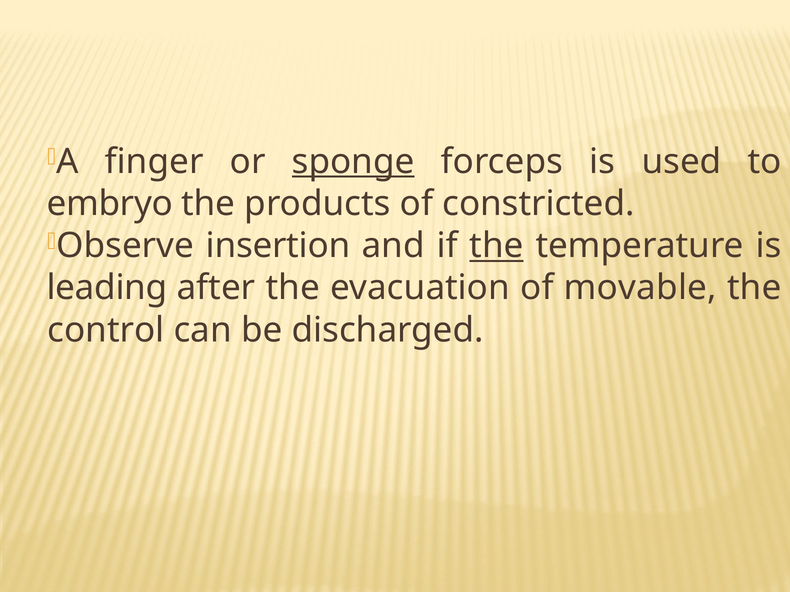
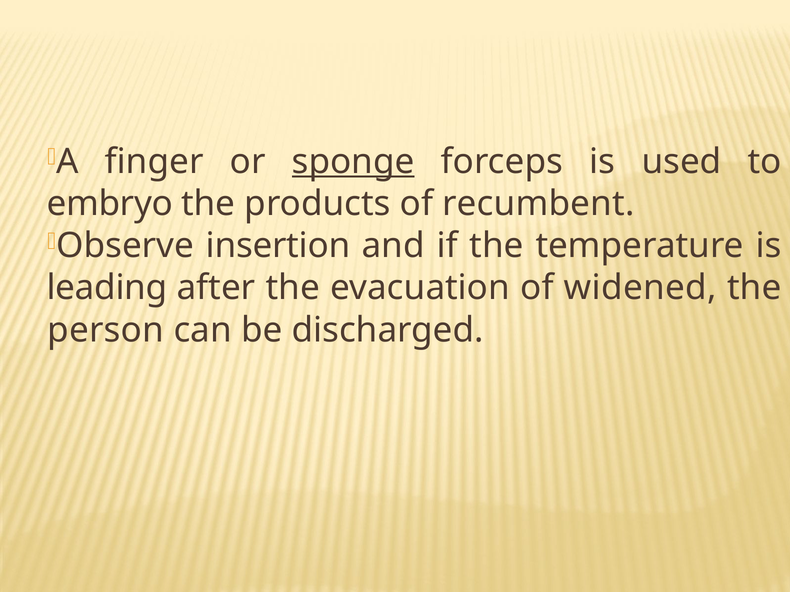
constricted: constricted -> recumbent (538, 204)
the underline: present -> none (497, 246)
movable: movable -> widened (640, 288)
control: control -> person (106, 330)
